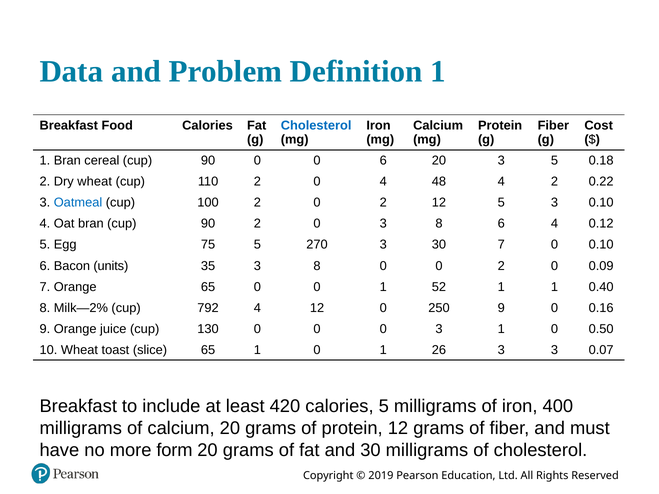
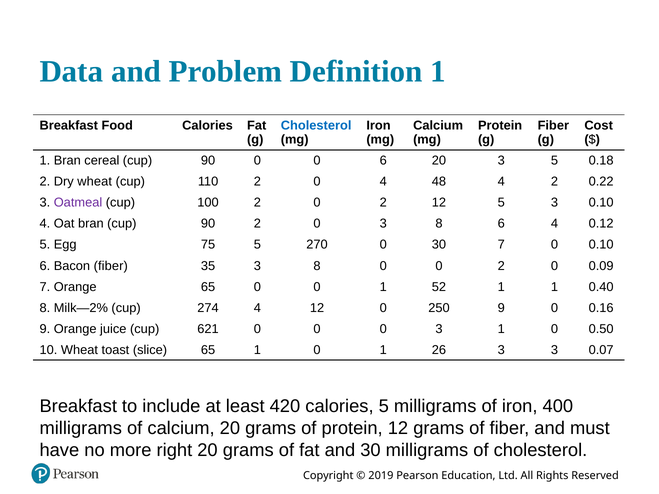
Oatmeal colour: blue -> purple (78, 203)
270 3: 3 -> 0 (383, 245)
Bacon units: units -> fiber (111, 266)
792: 792 -> 274 (208, 308)
130: 130 -> 621 (208, 329)
form: form -> right (174, 450)
